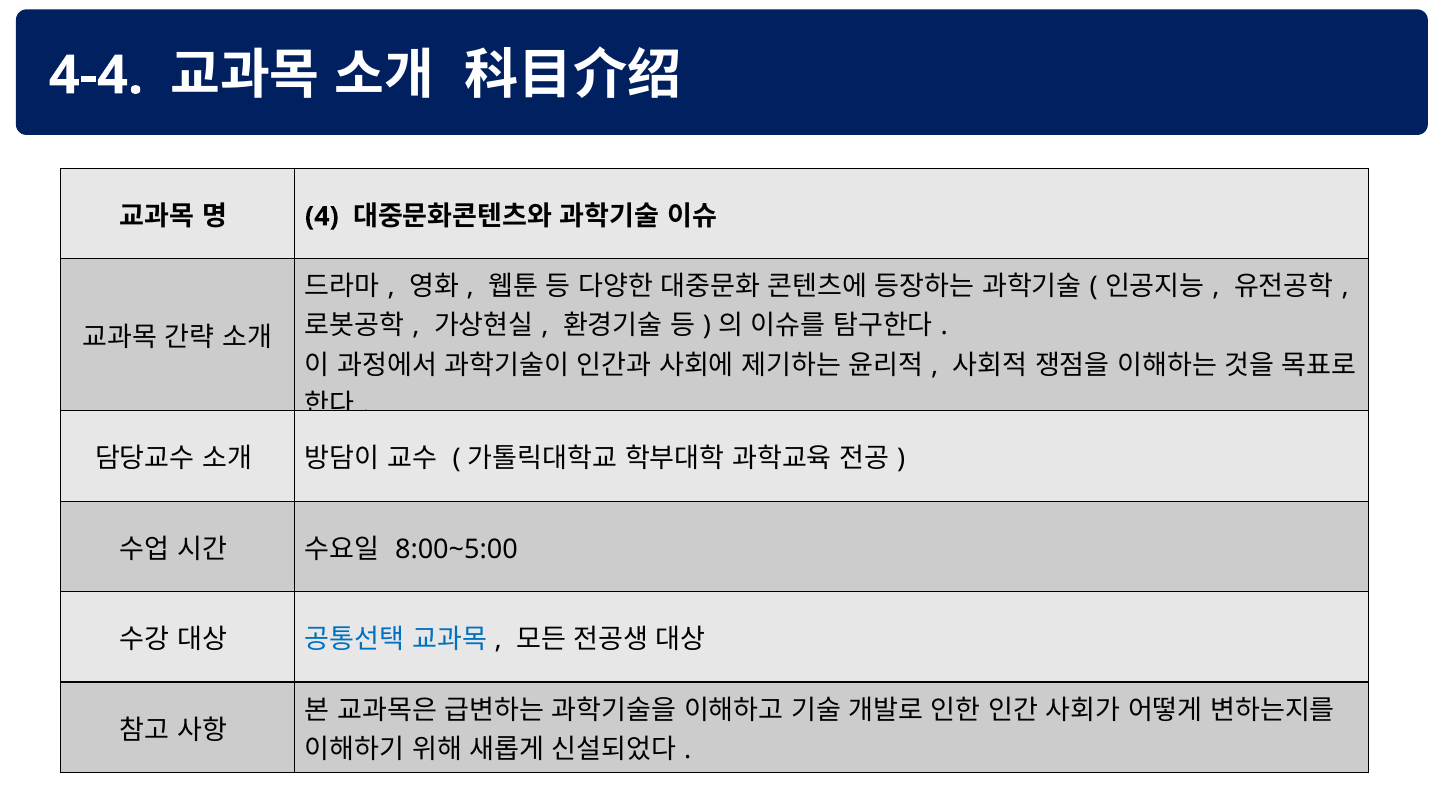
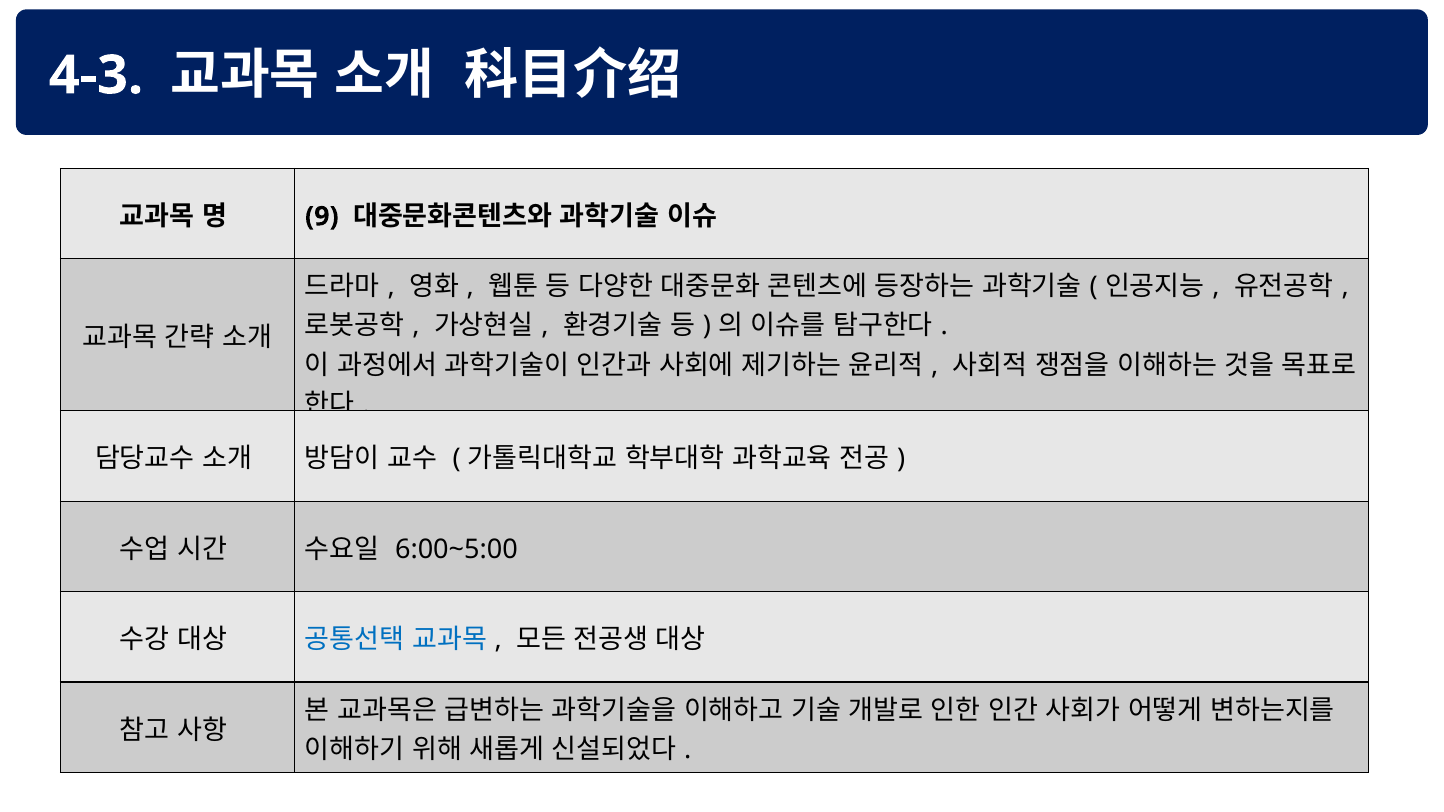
4-4: 4-4 -> 4-3 (96, 76)
4: 4 -> 9 (322, 216)
8:00~5:00: 8:00~5:00 -> 6:00~5:00 (456, 549)
